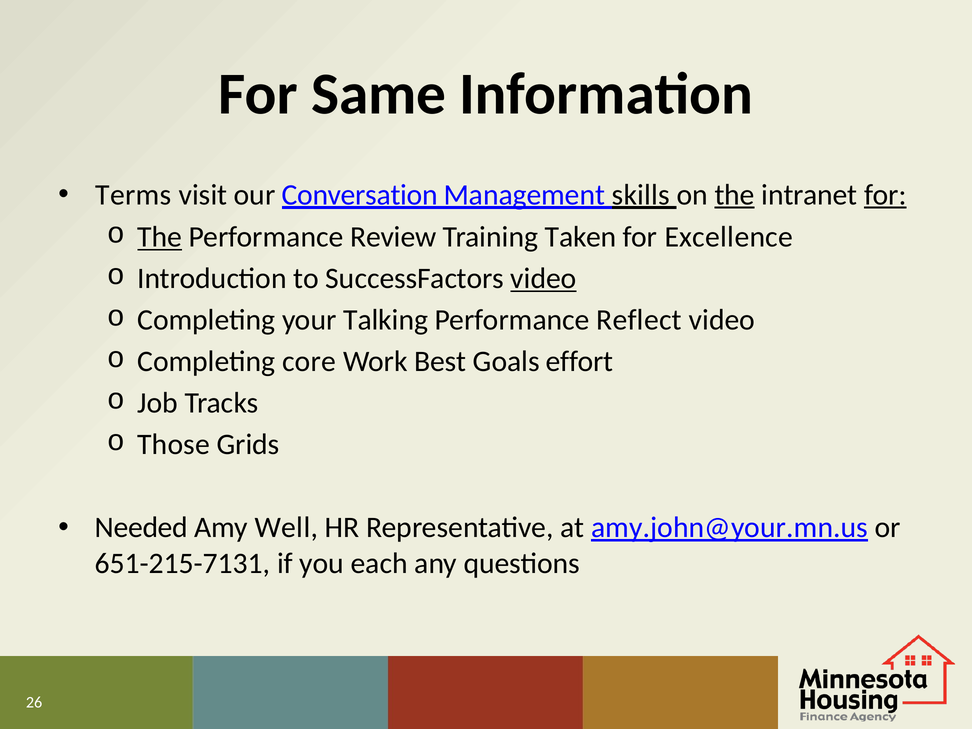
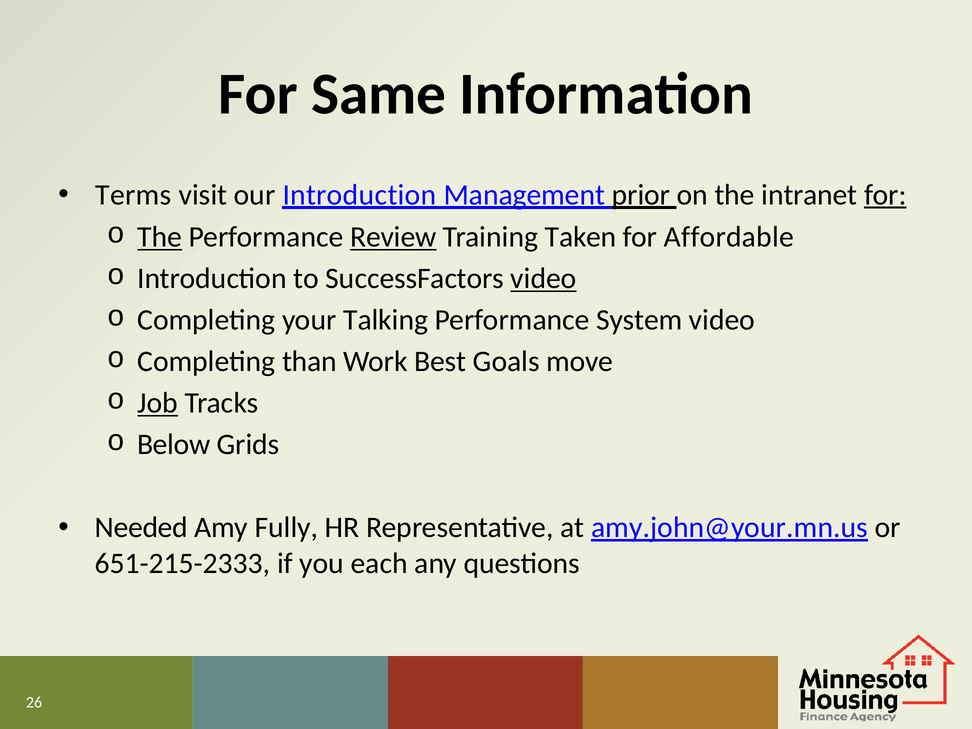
our Conversation: Conversation -> Introduction (359, 195)
skills: skills -> prior (641, 195)
the underline: present -> none (735, 195)
Review underline: none -> present (393, 237)
Excellence: Excellence -> Affordable (729, 237)
Reflect: Reflect -> System (639, 320)
core: core -> than (309, 361)
effort: effort -> move (580, 361)
Job underline: none -> present (158, 403)
Those: Those -> Below (174, 444)
Well: Well -> Fully (286, 528)
651-215-7131: 651-215-7131 -> 651-215-2333 (183, 564)
